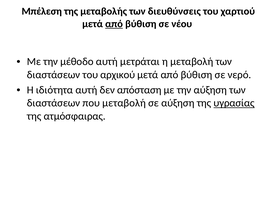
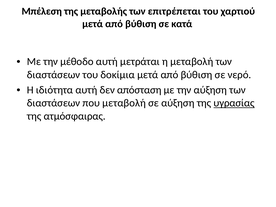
διευθύνσεις: διευθύνσεις -> επιτρέπεται (174, 11)
από underline: present -> none (114, 24)
νέου: νέου -> κατά (182, 24)
αρχικού: αρχικού -> δοκίμια (118, 75)
